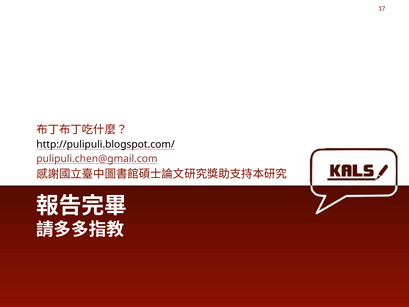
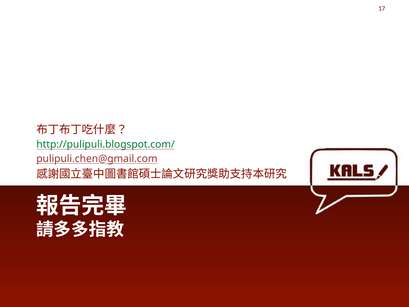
http://pulipuli.blogspot.com/ colour: black -> green (106, 144)
